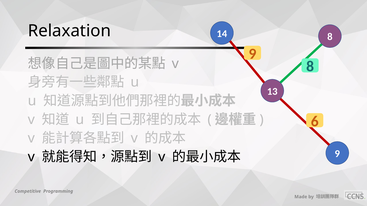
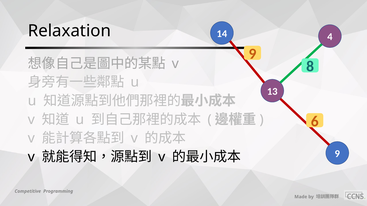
14 8: 8 -> 4 (330, 37)
